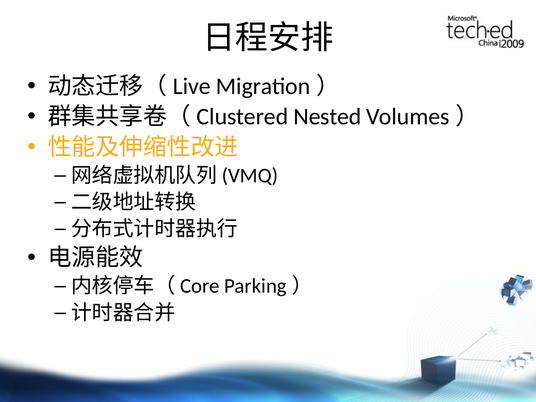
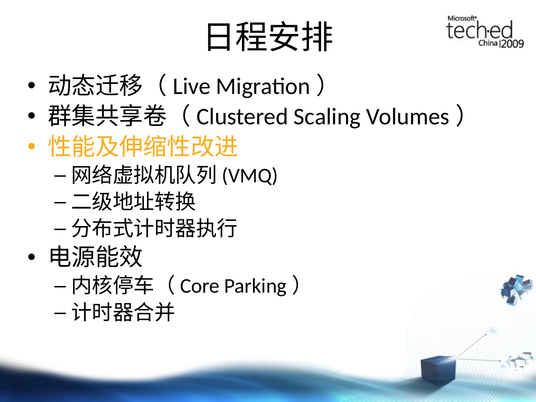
Nested: Nested -> Scaling (327, 117)
